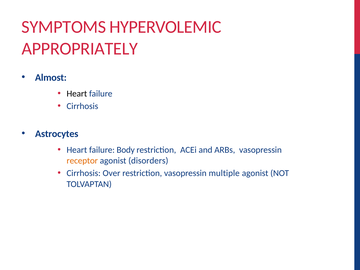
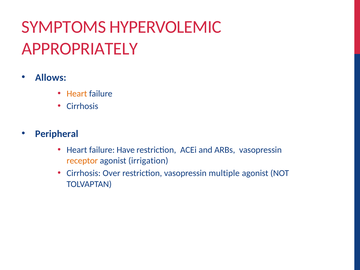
Almost: Almost -> Allows (51, 77)
Heart colour: black -> orange (77, 94)
Astrocytes: Astrocytes -> Peripheral (57, 134)
Body: Body -> Have (126, 150)
disorders: disorders -> irrigation (148, 161)
